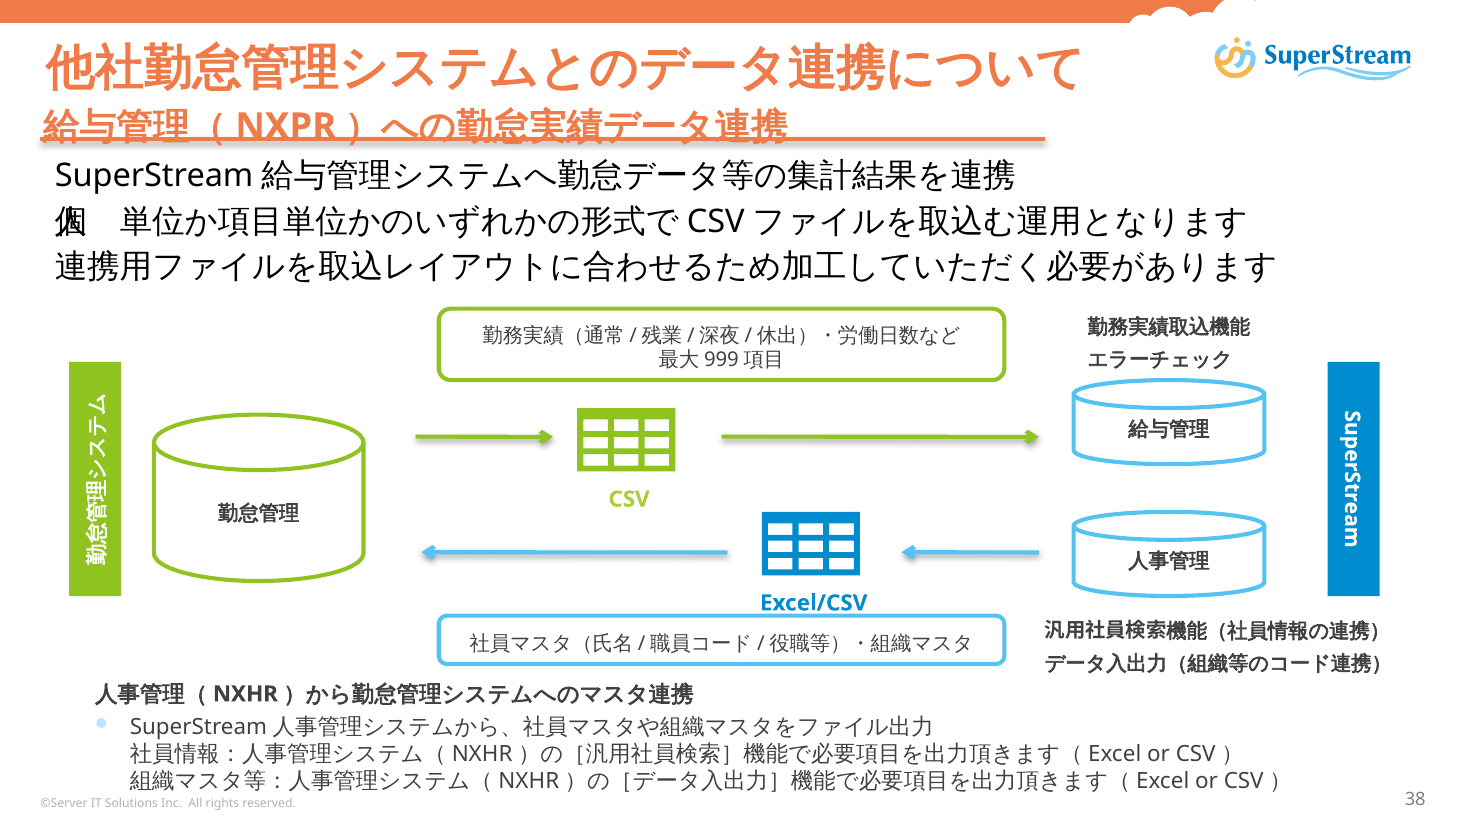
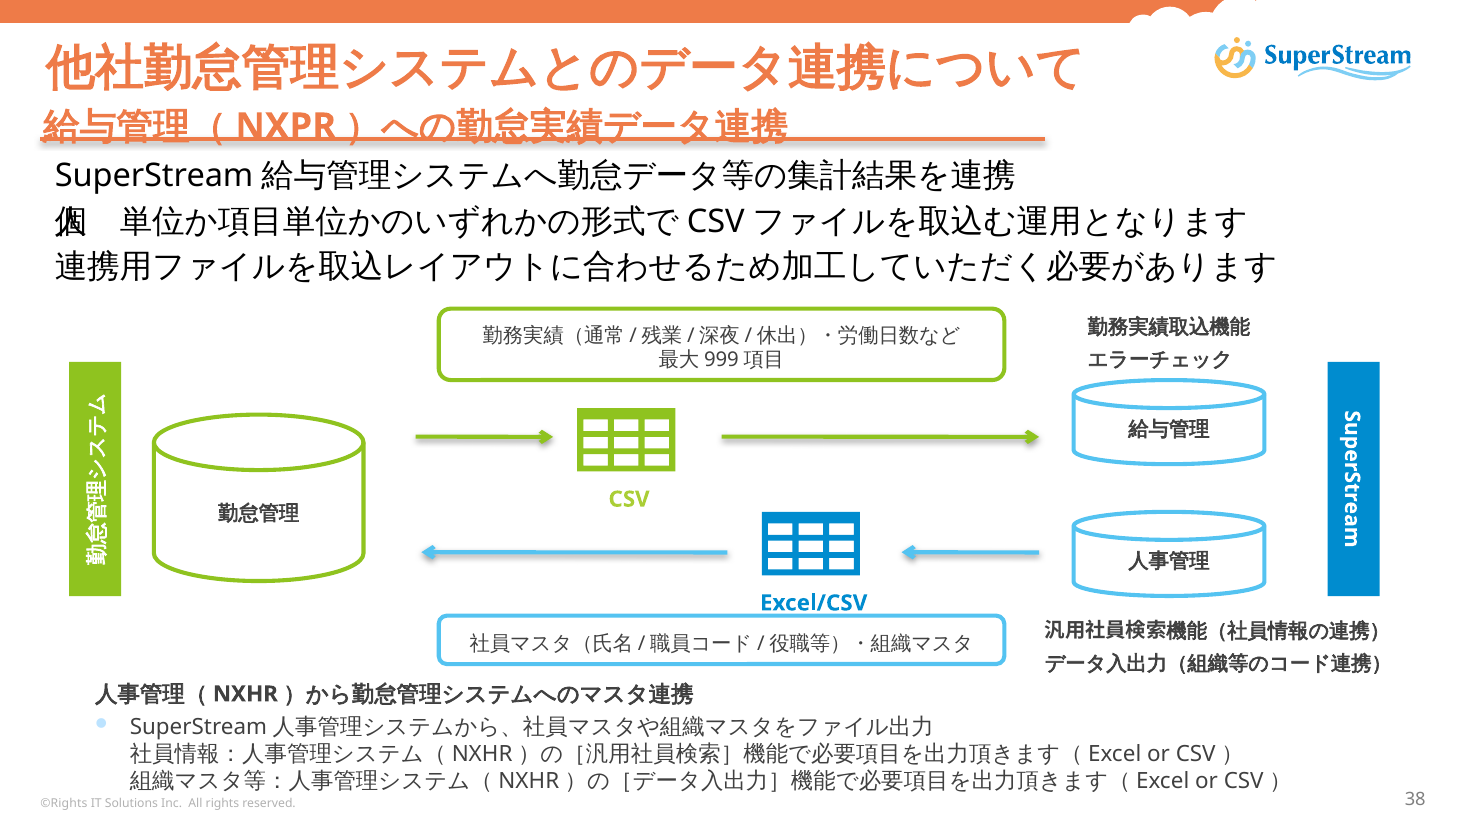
©Server: ©Server -> ©Rights (64, 804)
